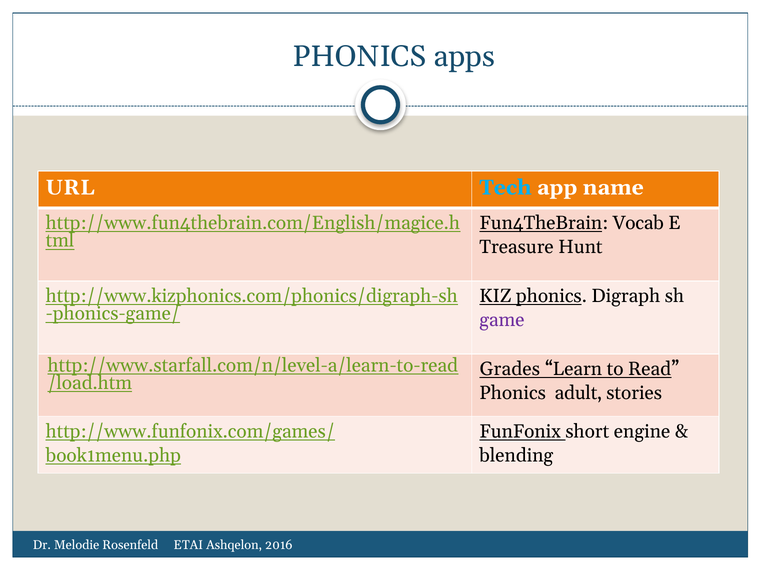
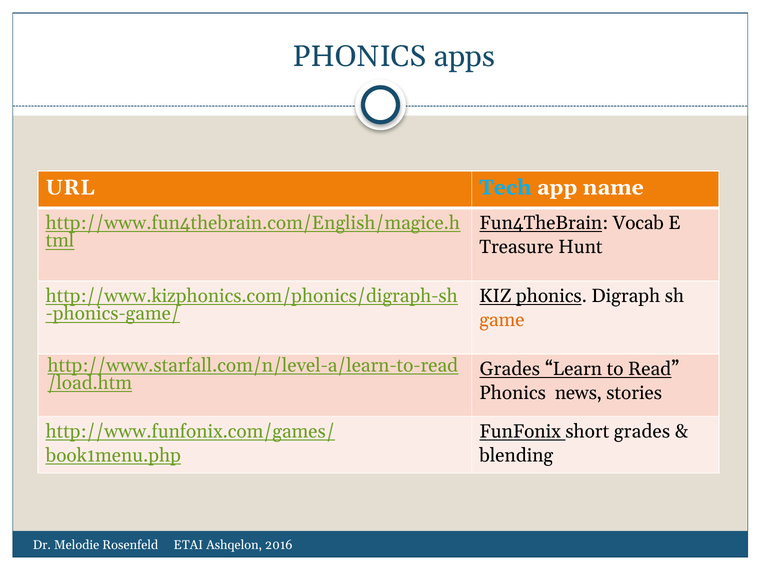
game colour: purple -> orange (502, 321)
adult: adult -> news (578, 394)
short engine: engine -> grades (642, 432)
